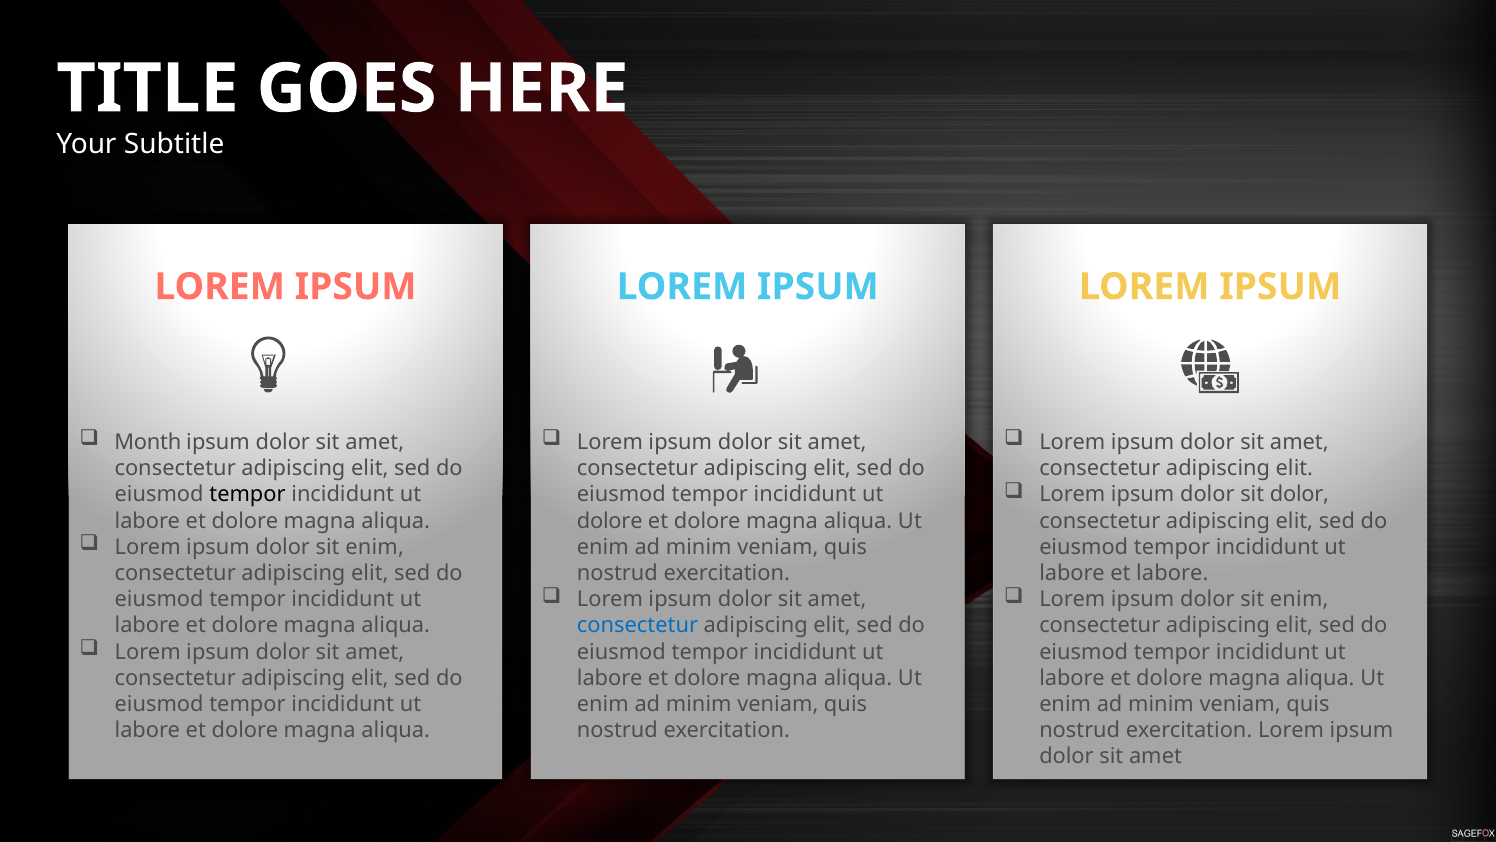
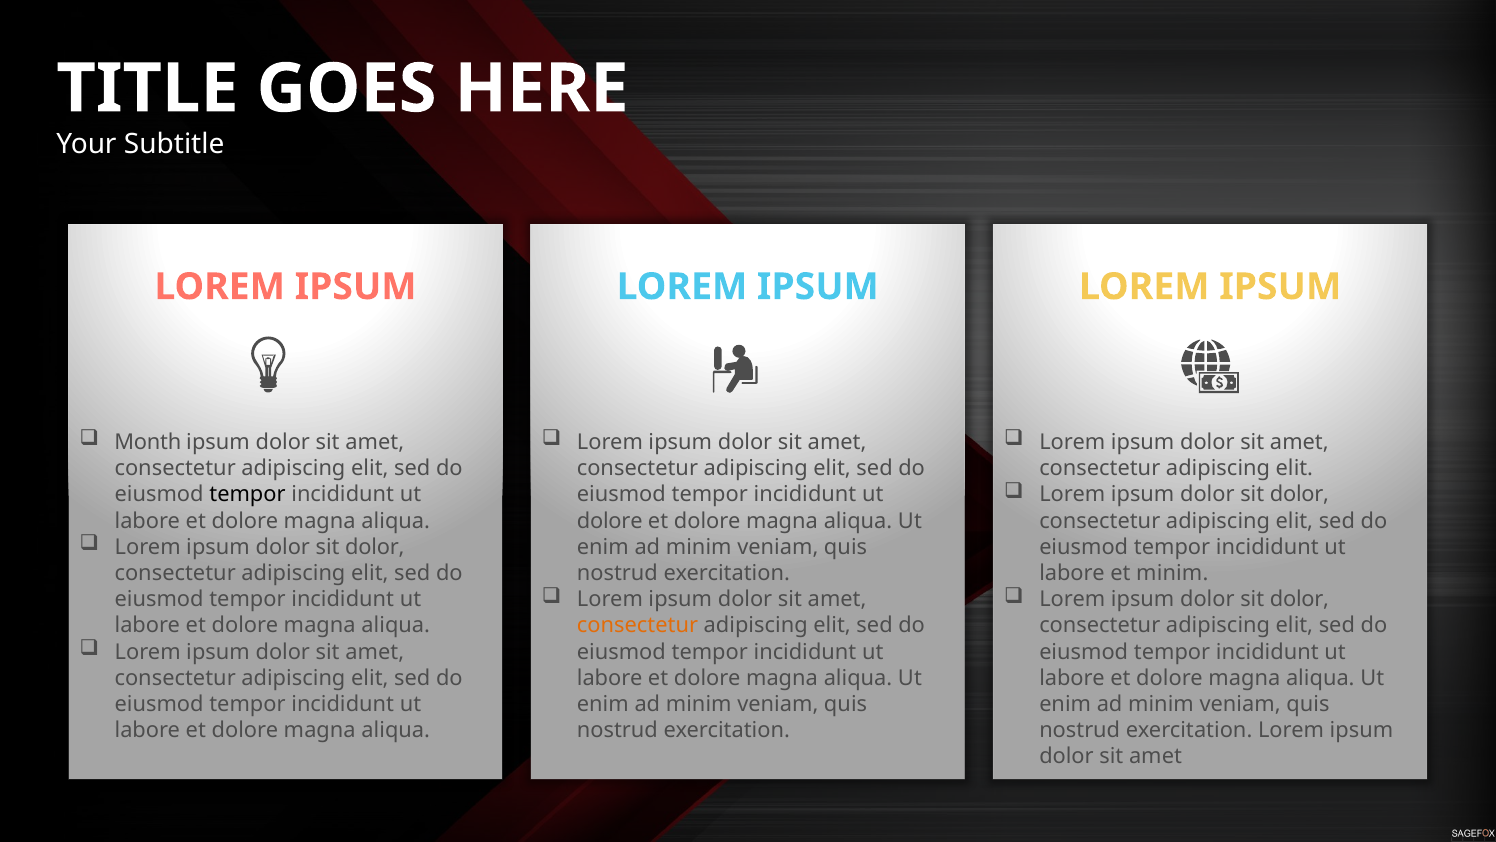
enim: enim -> dolor (375, 547)
et labore: labore -> minim (1172, 573)
enim: enim -> dolor (1299, 599)
consectetur colour: blue -> orange (637, 625)
